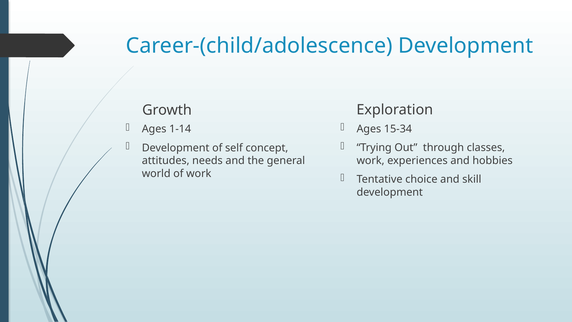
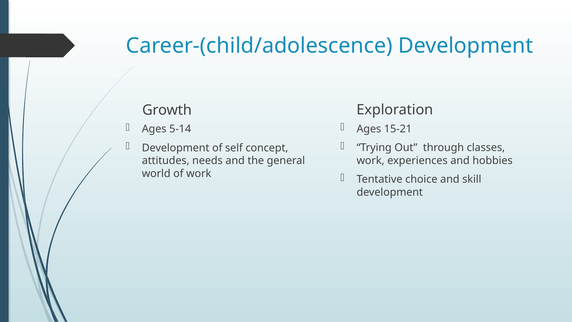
15-34: 15-34 -> 15-21 (398, 129)
1-14: 1-14 -> 5-14 (180, 129)
